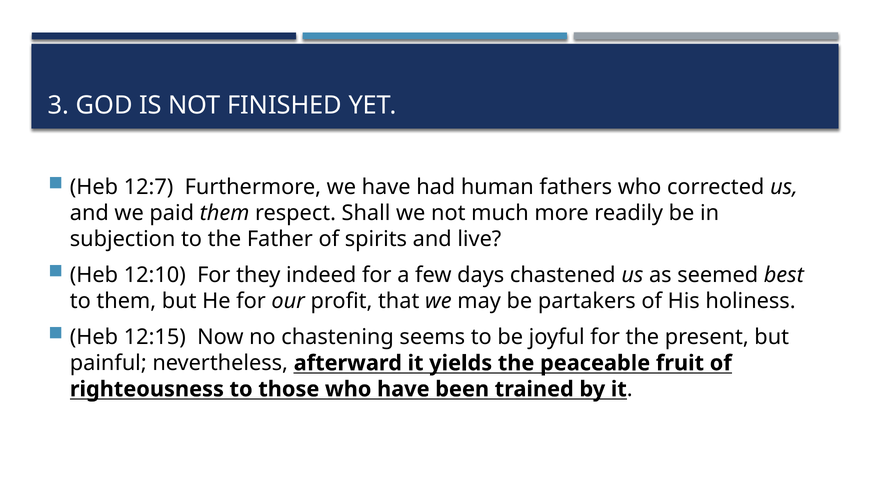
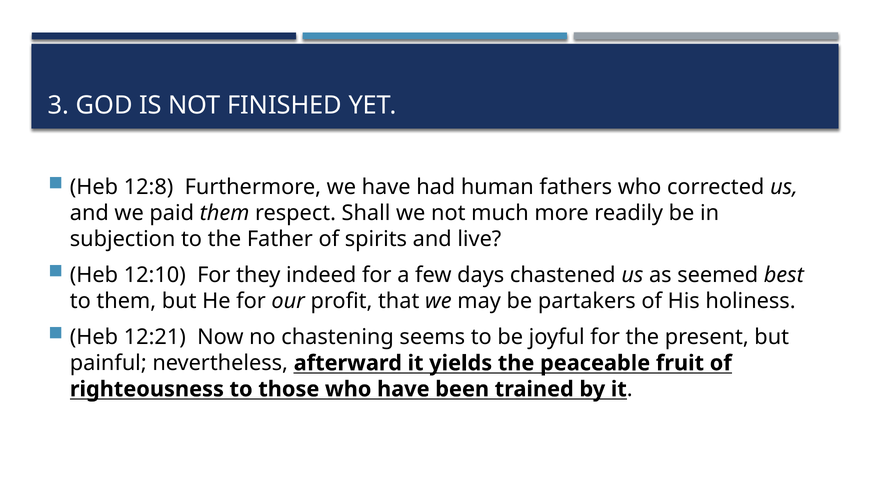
12:7: 12:7 -> 12:8 (149, 187)
12:15: 12:15 -> 12:21 (155, 337)
